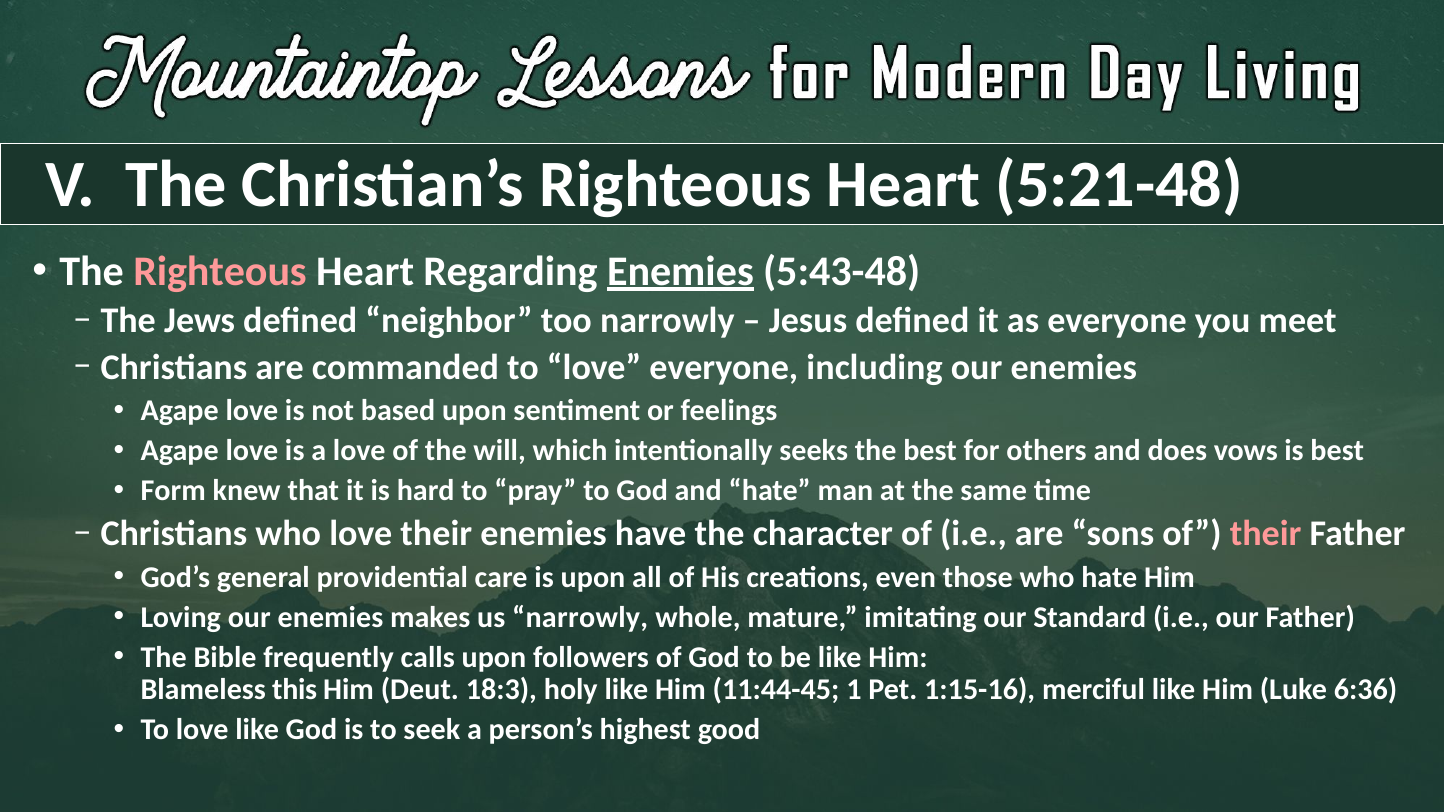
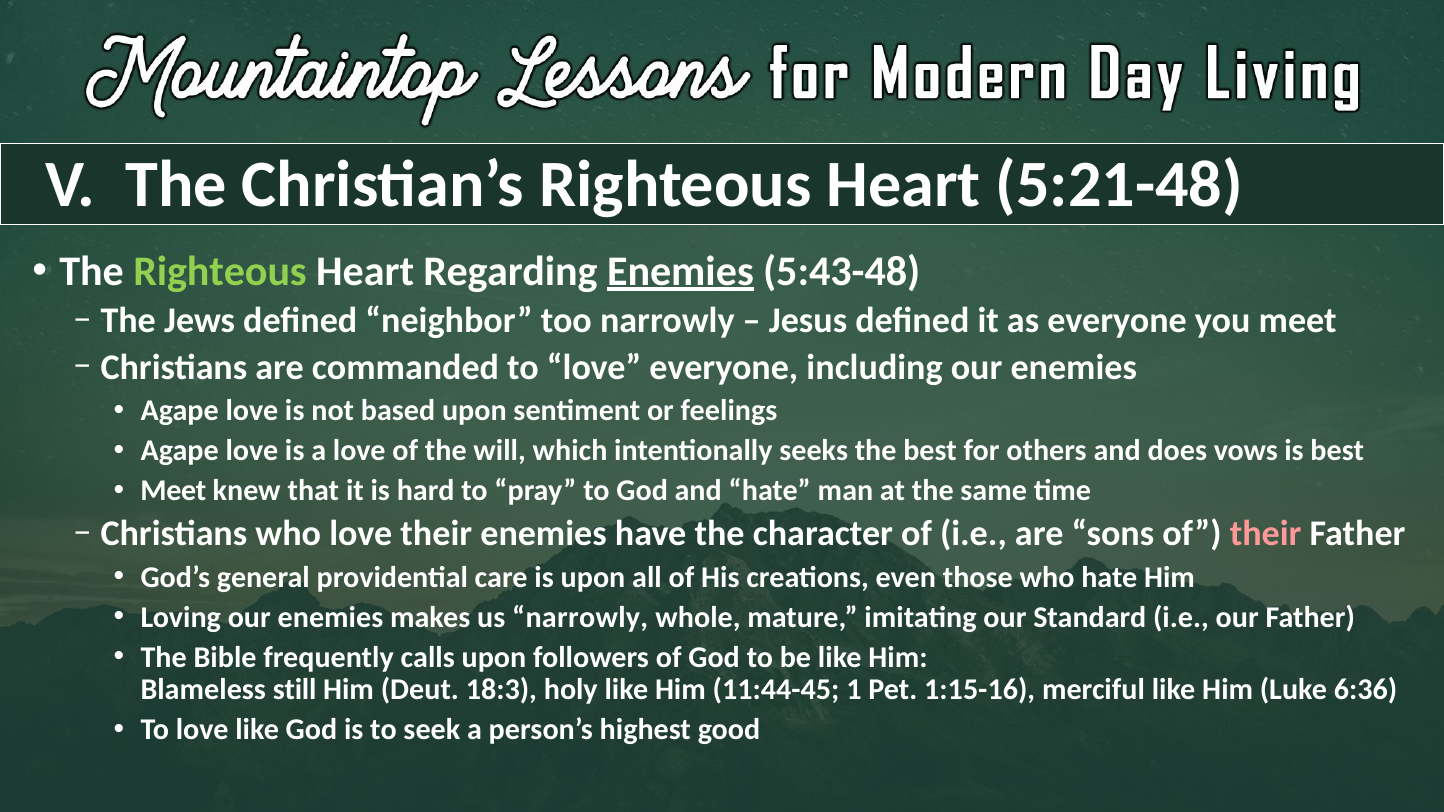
Righteous colour: pink -> light green (220, 271)
Form: Form -> Meet (173, 491)
this: this -> still (295, 690)
